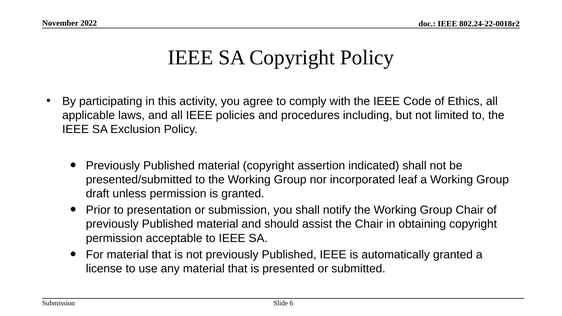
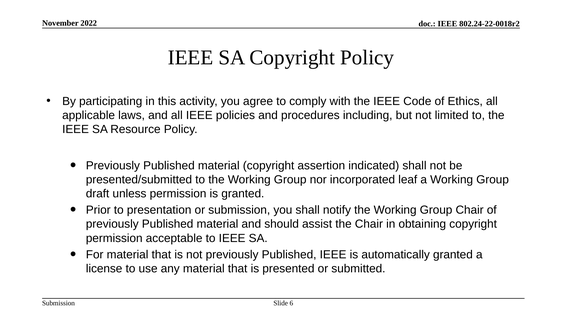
Exclusion: Exclusion -> Resource (135, 129)
